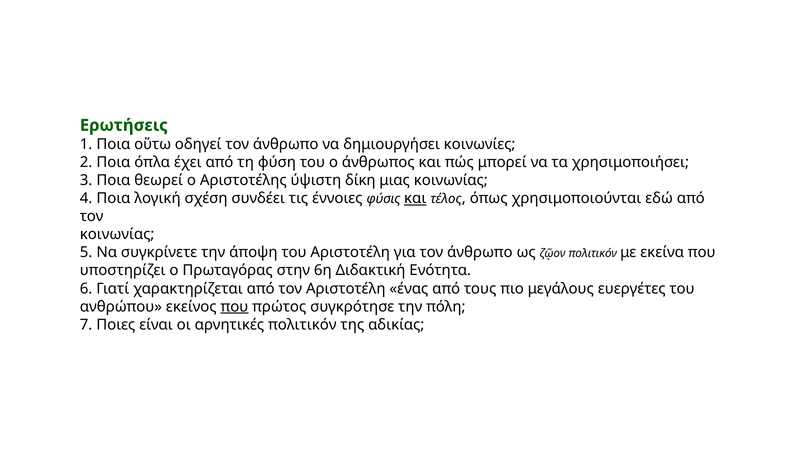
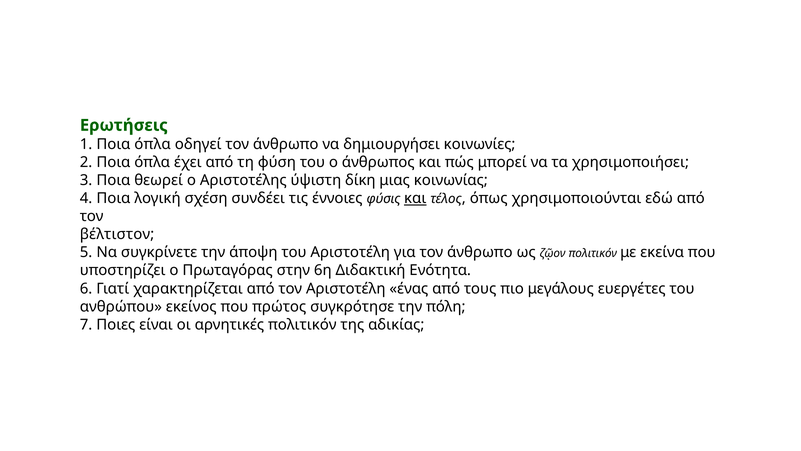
1 Ποια οὕτω: οὕτω -> όπλα (153, 144)
κοινωνίας: κοινωνίας -> βέλτιστον (117, 234)
που underline: present -> none (234, 306)
